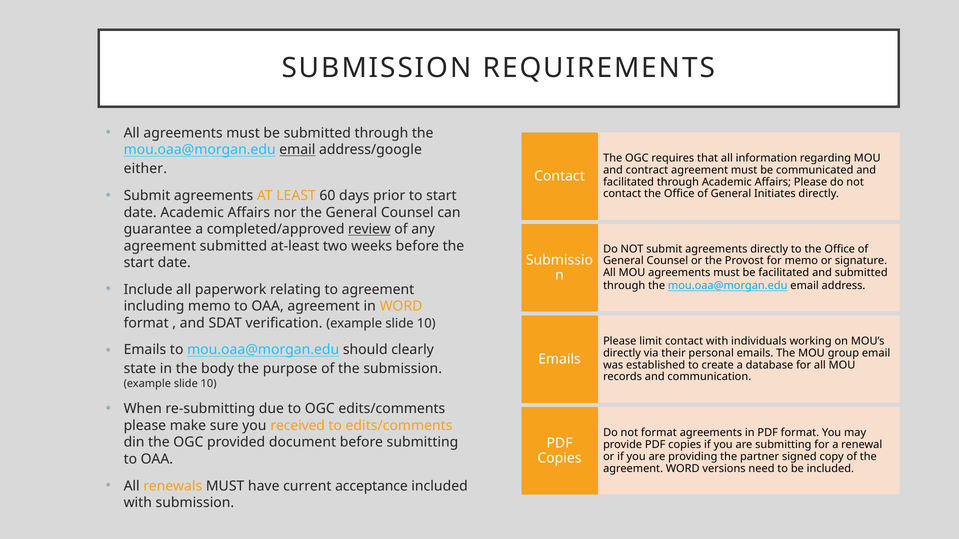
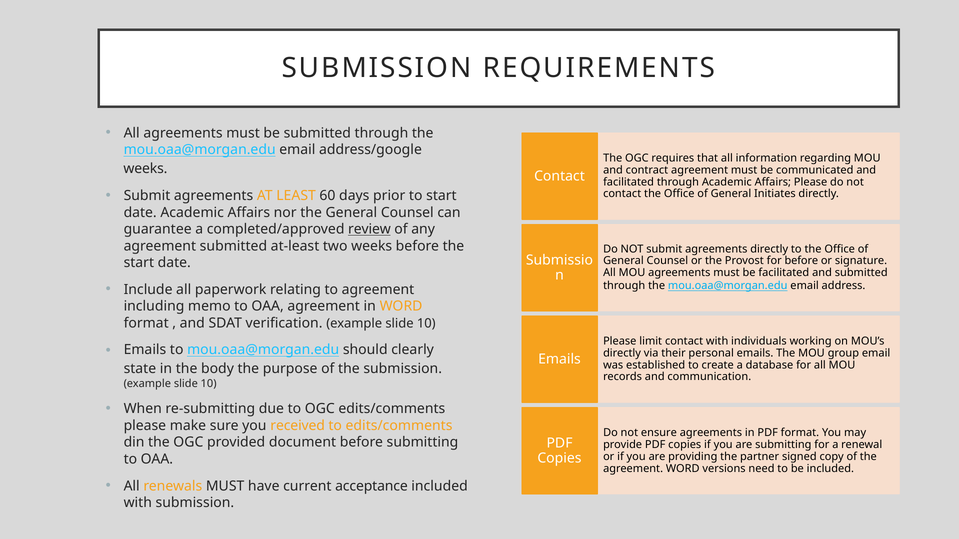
email underline: present -> none (297, 150)
either: either -> weeks (145, 169)
memo: memo -> before (801, 261)
format: format -> ensure (659, 433)
